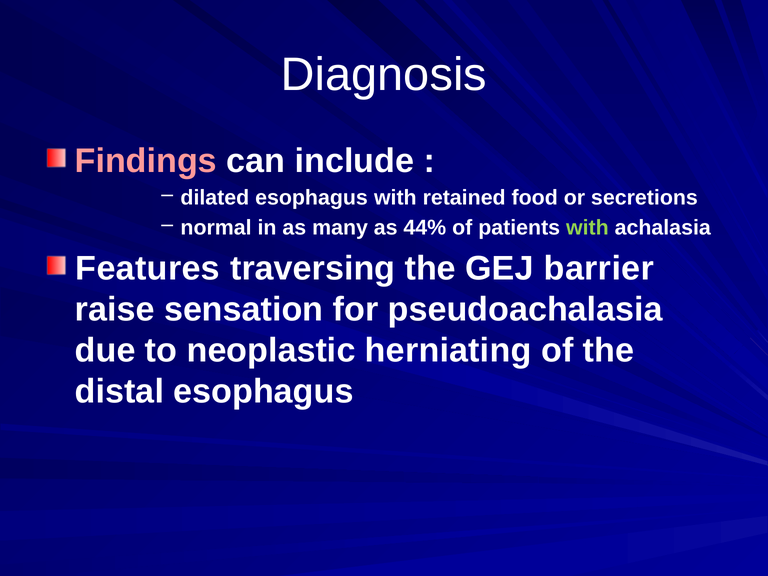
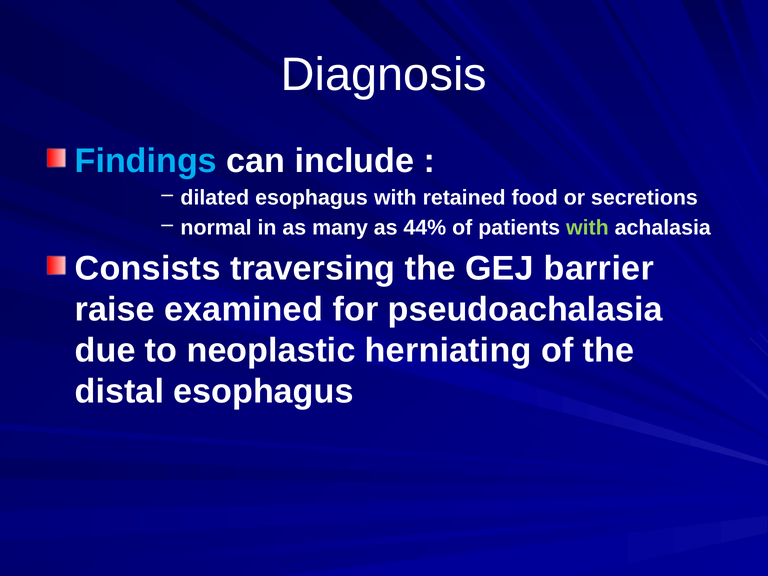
Findings colour: pink -> light blue (146, 161)
Features: Features -> Consists (148, 269)
sensation: sensation -> examined (244, 310)
